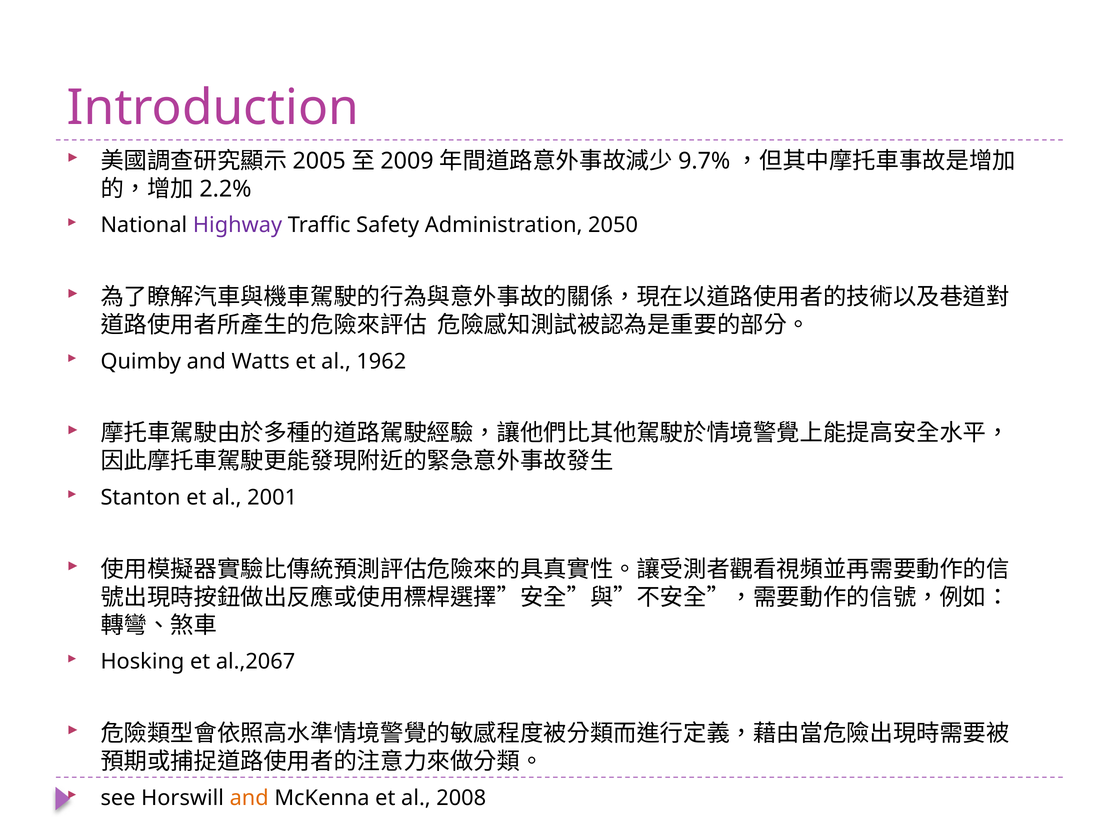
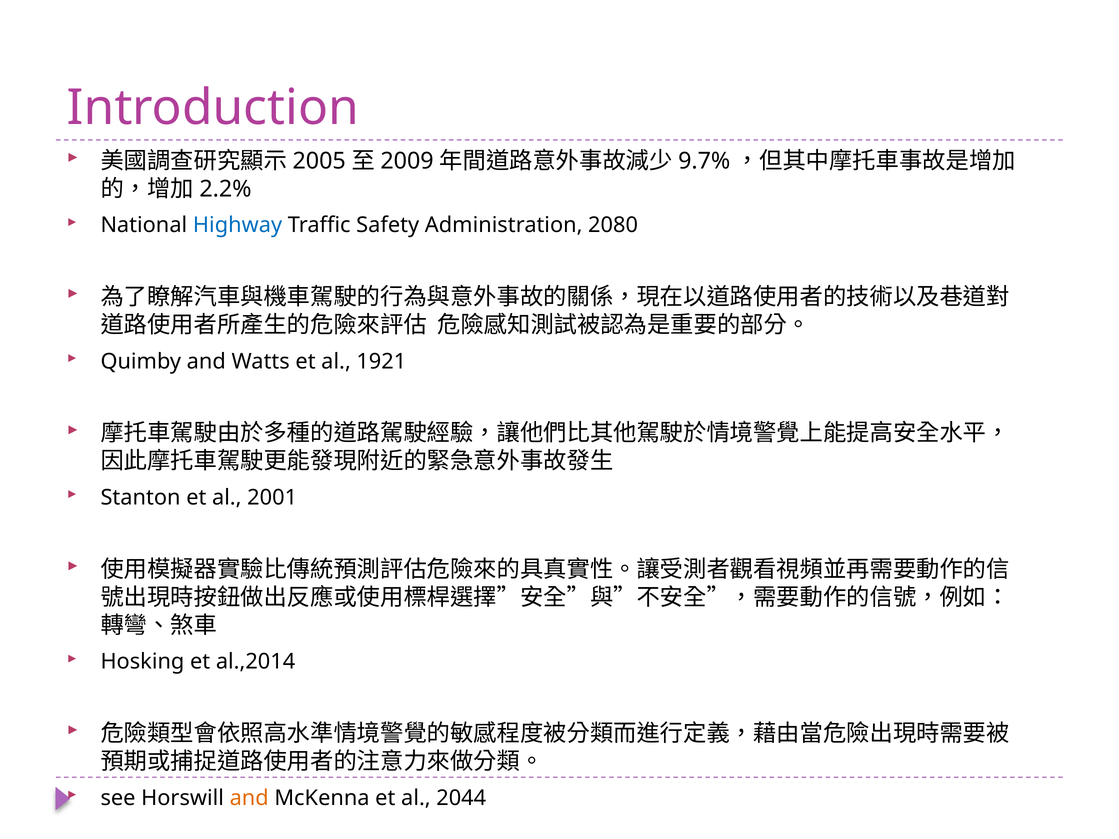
Highway colour: purple -> blue (238, 225)
2050: 2050 -> 2080 (613, 225)
1962: 1962 -> 1921 (381, 361)
al.,2067: al.,2067 -> al.,2014 (256, 662)
2008: 2008 -> 2044 (461, 798)
